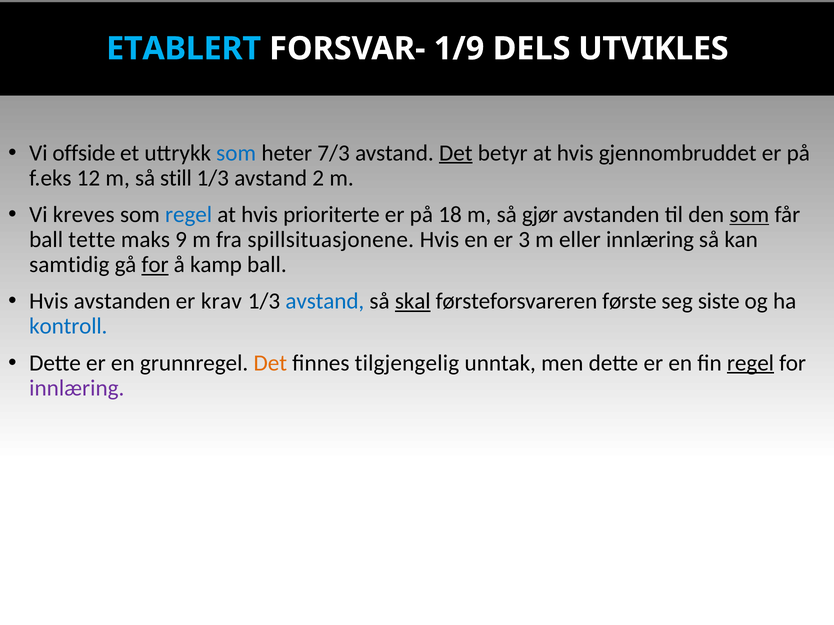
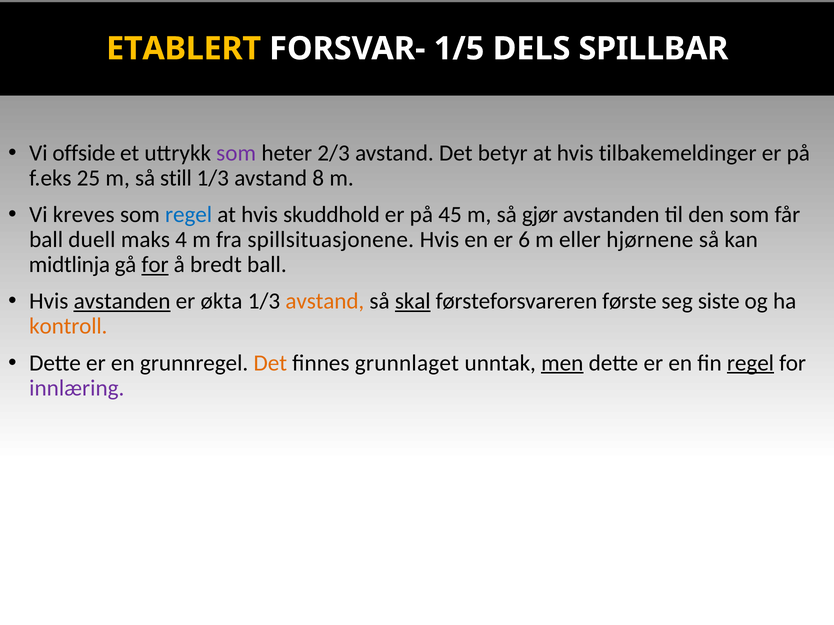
ETABLERT colour: light blue -> yellow (184, 49)
1/9: 1/9 -> 1/5 (459, 49)
UTVIKLES: UTVIKLES -> SPILLBAR (653, 49)
som colour: blue -> purple (236, 153)
7/3: 7/3 -> 2/3 (334, 153)
Det underline: present -> none (456, 153)
gjennombruddet: gjennombruddet -> tilbakemeldinger (678, 153)
12: 12 -> 25 (88, 178)
2: 2 -> 8 (318, 178)
prioriterte: prioriterte -> skuddhold (331, 215)
18: 18 -> 45 (450, 215)
som underline: present -> none (749, 215)
tette: tette -> duell (92, 240)
9: 9 -> 4 (181, 240)
3: 3 -> 6 (524, 240)
eller innlæring: innlæring -> hjørnene (650, 240)
samtidig: samtidig -> midtlinja (69, 265)
kamp: kamp -> bredt (216, 265)
avstanden underline: none -> present (122, 301)
krav: krav -> økta (221, 301)
avstand colour: blue -> orange (325, 301)
kontroll colour: blue -> orange (68, 327)
tilgjengelig: tilgjengelig -> grunnlaget (407, 363)
men underline: none -> present (562, 363)
